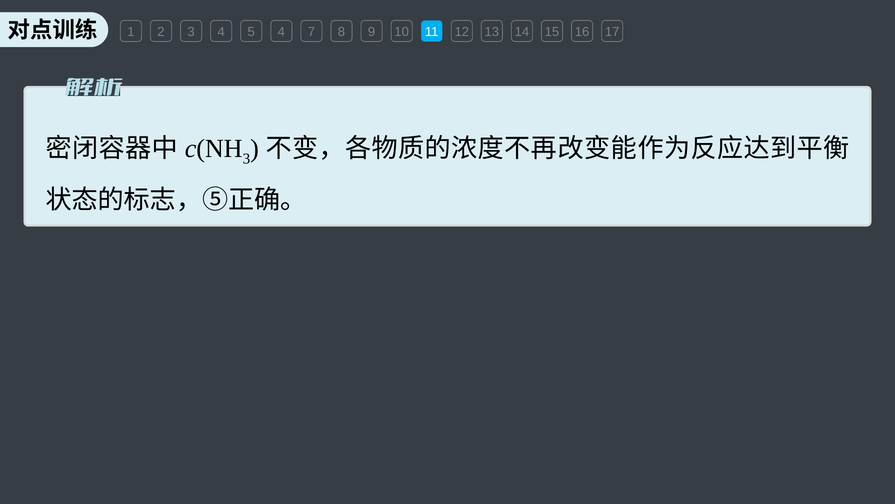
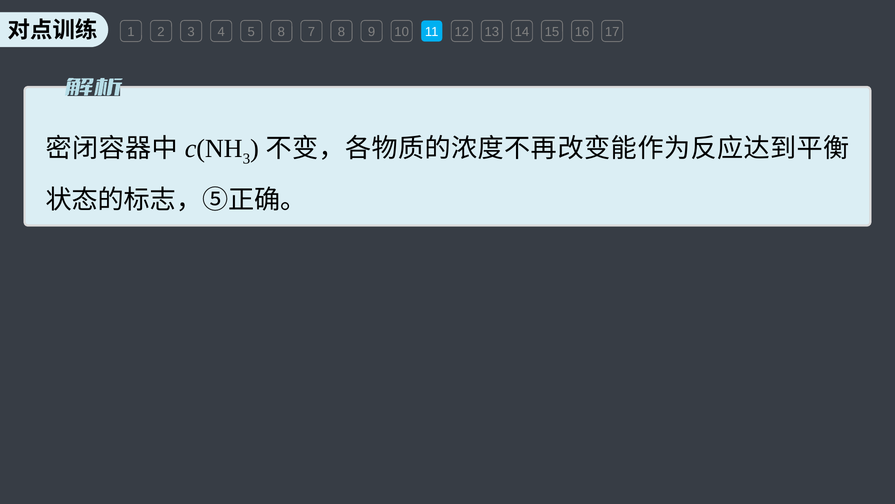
5 4: 4 -> 8 (281, 32)
